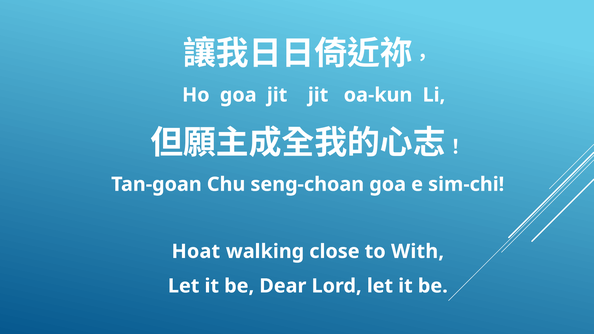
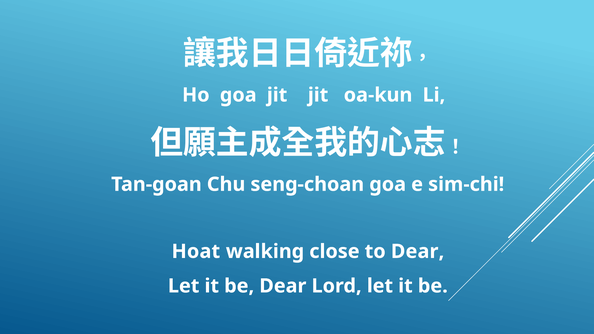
to With: With -> Dear (418, 252)
